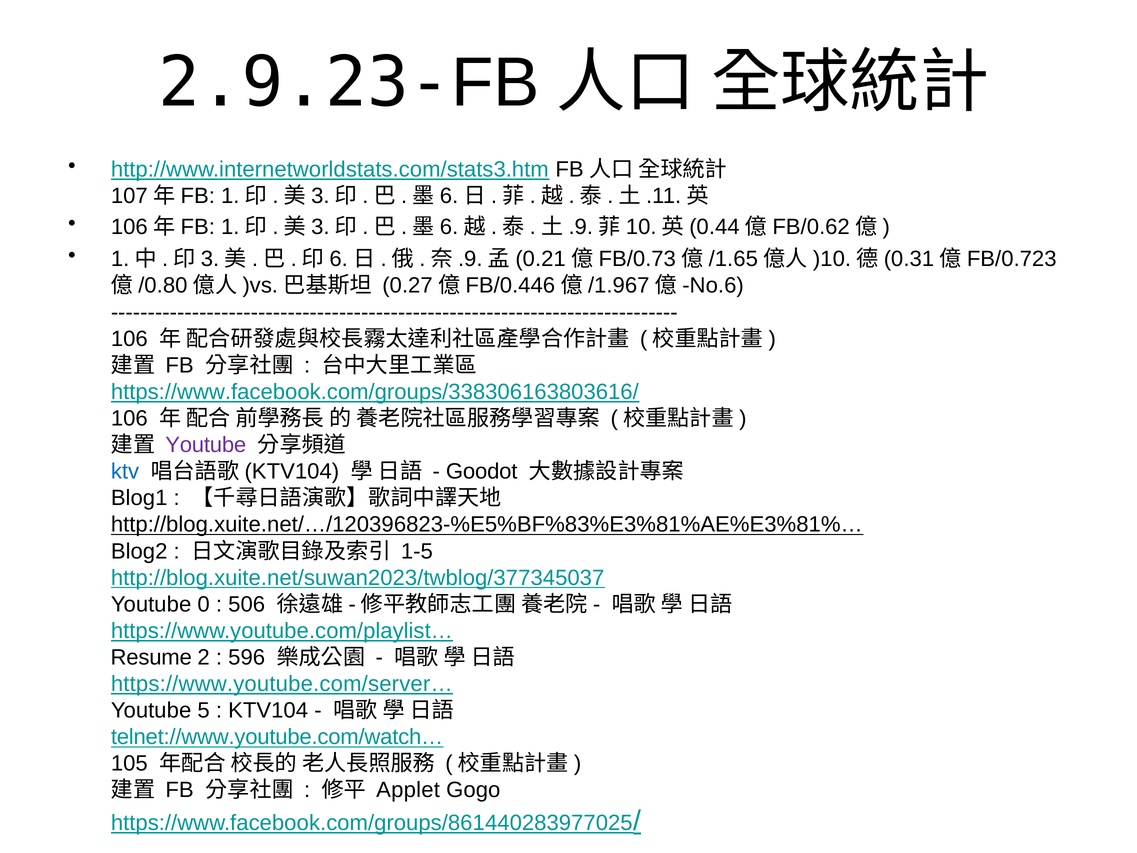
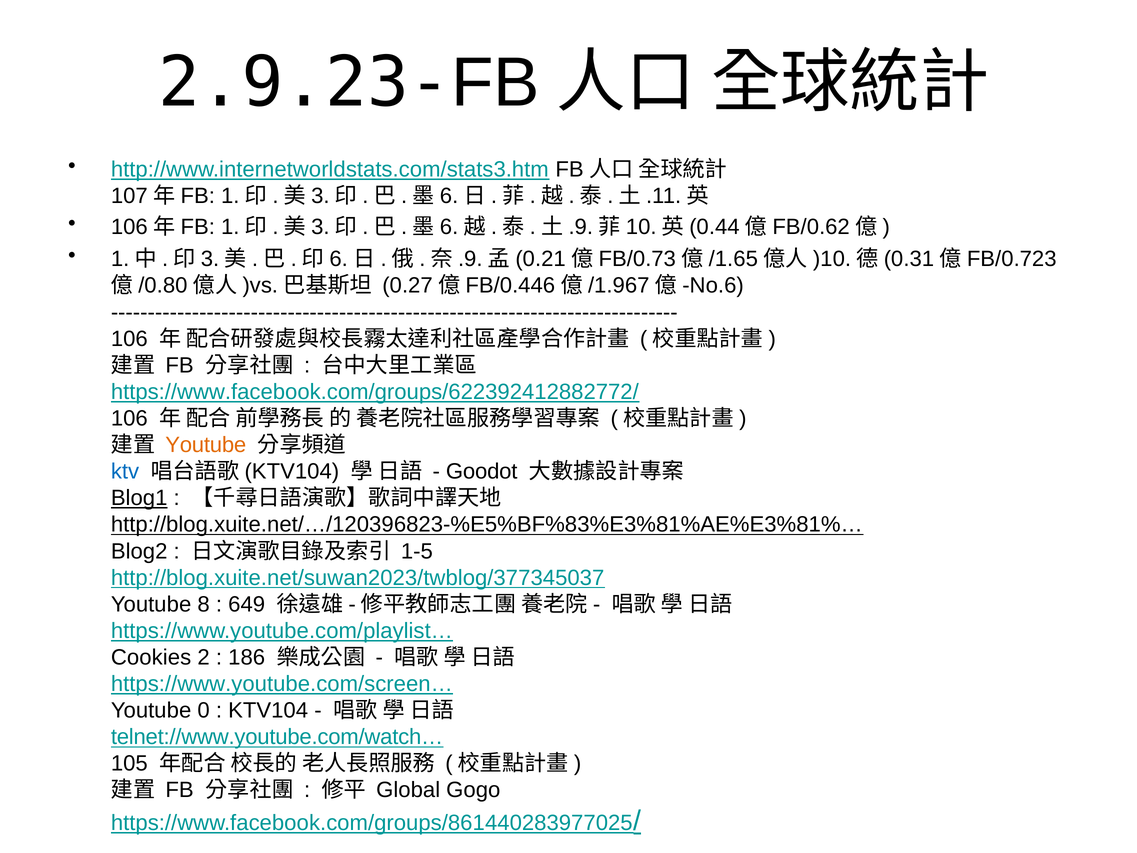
https://www.facebook.com/groups/338306163803616/: https://www.facebook.com/groups/338306163803616/ -> https://www.facebook.com/groups/622392412882772/ (375, 392)
Youtube colour: purple -> orange (206, 445)
Blog1 underline: none -> present (139, 498)
0: 0 -> 8 (204, 604)
506: 506 -> 649 (247, 604)
Resume: Resume -> Cookies (151, 657)
596: 596 -> 186 (247, 657)
https://www.youtube.com/server…: https://www.youtube.com/server… -> https://www.youtube.com/screen… (282, 684)
5: 5 -> 0 (204, 710)
Applet: Applet -> Global (408, 790)
